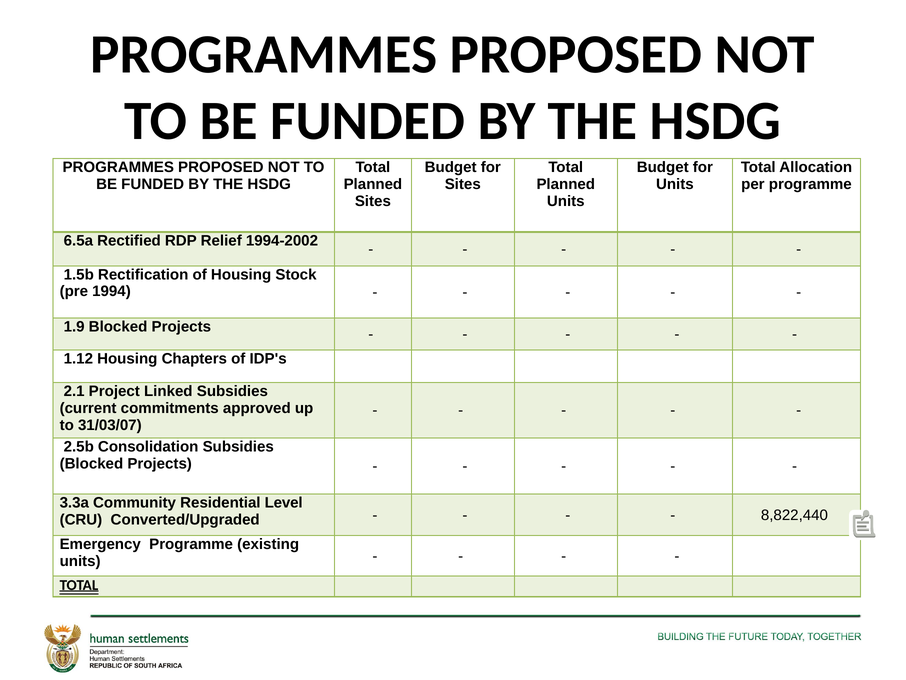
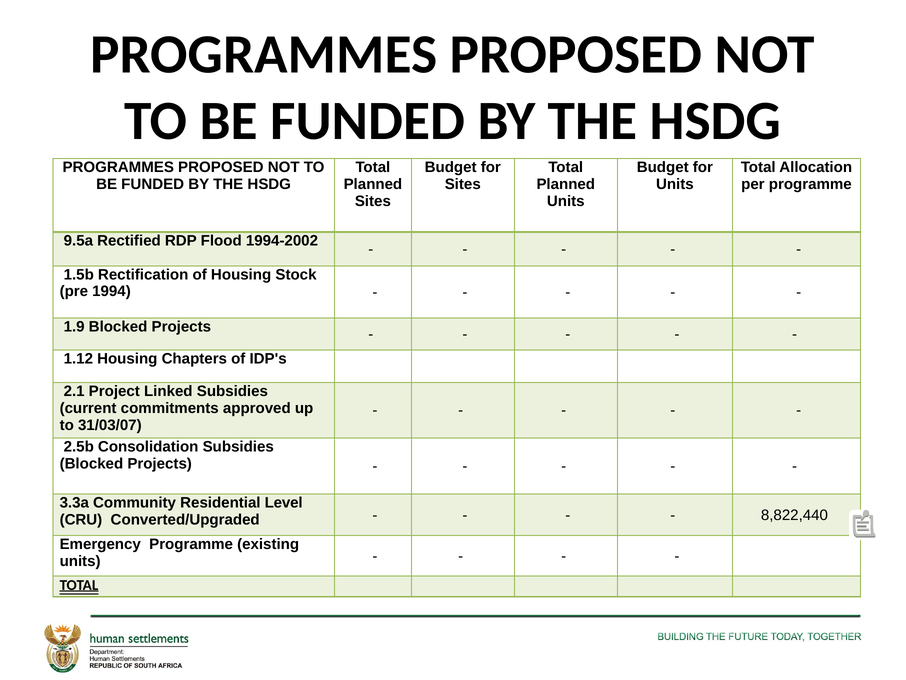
6.5a: 6.5a -> 9.5a (78, 241)
Relief: Relief -> Flood (221, 241)
